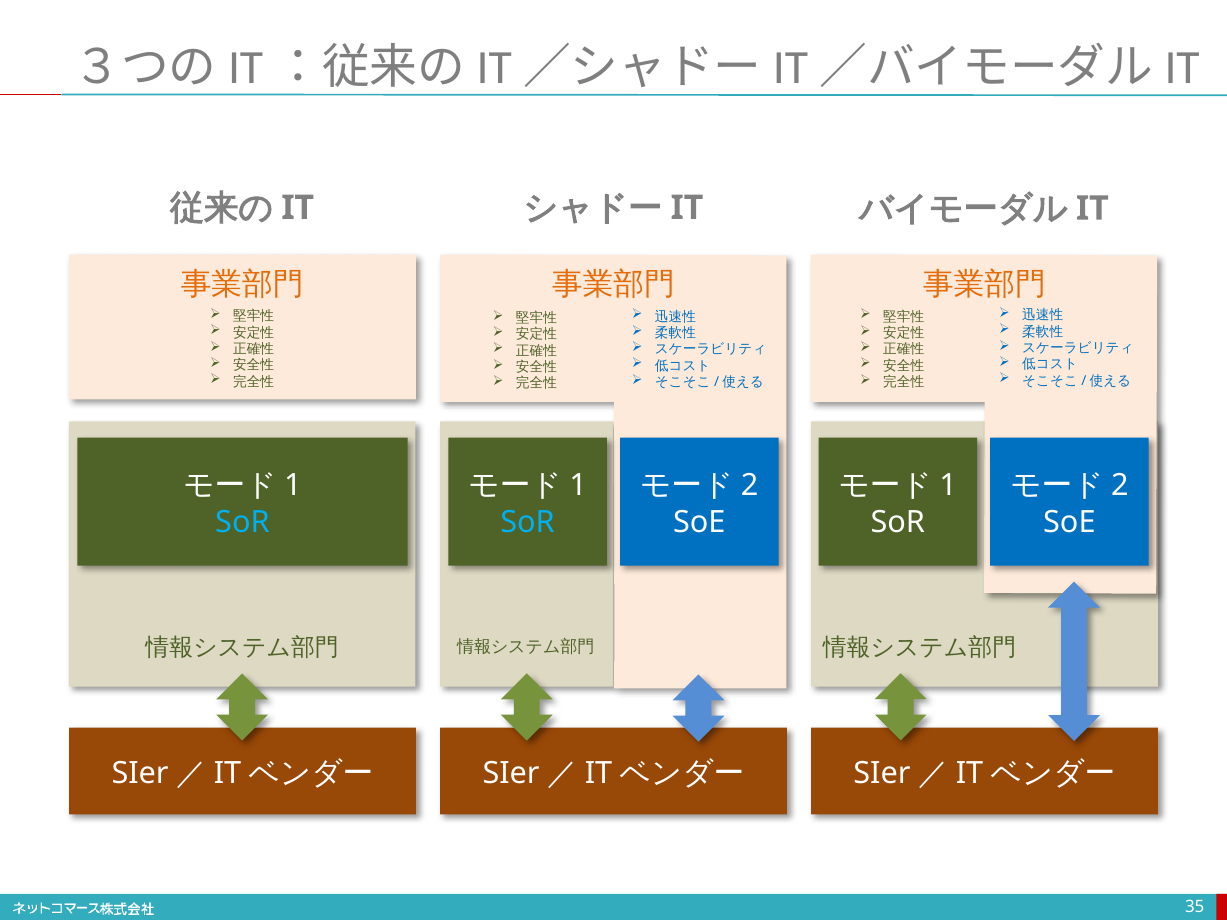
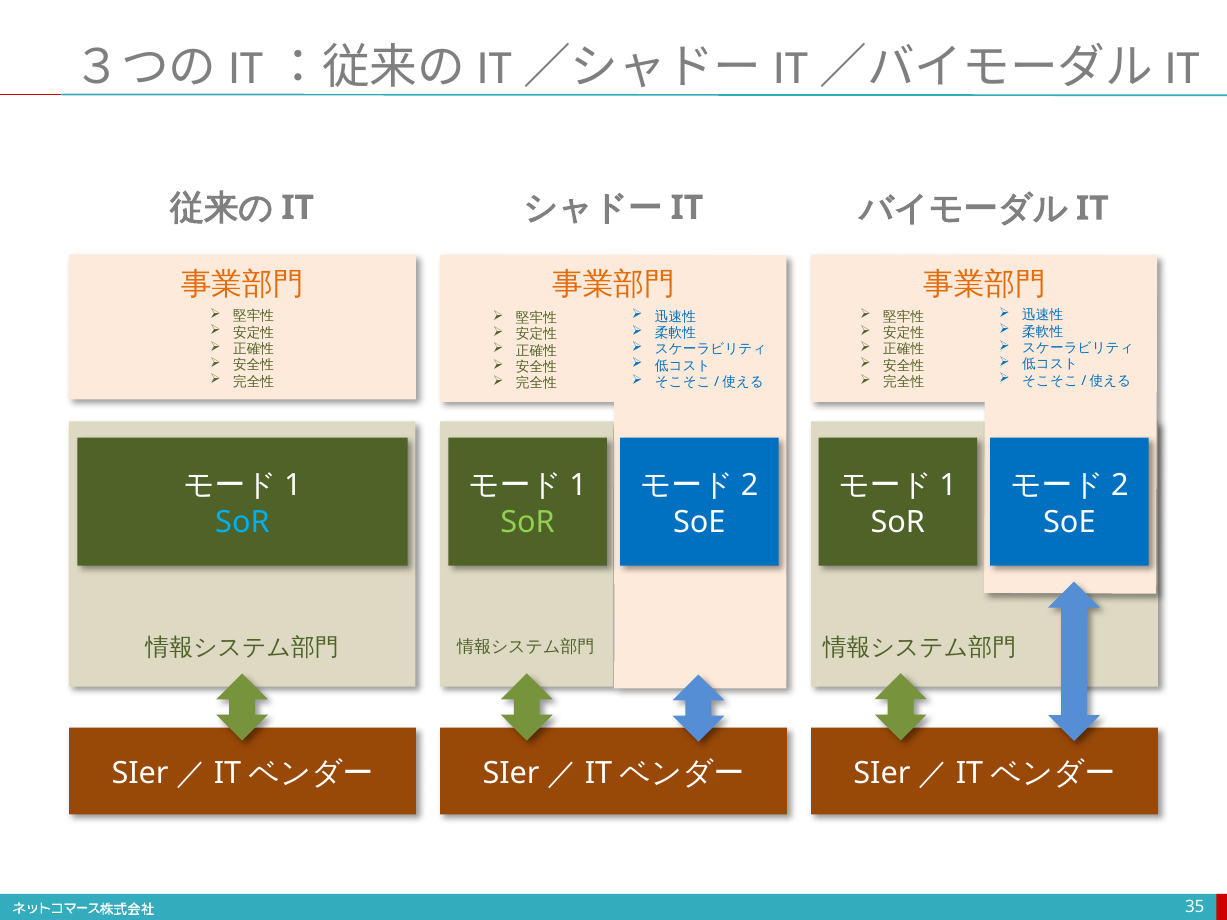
SoR colour: light blue -> light green (528, 522)
